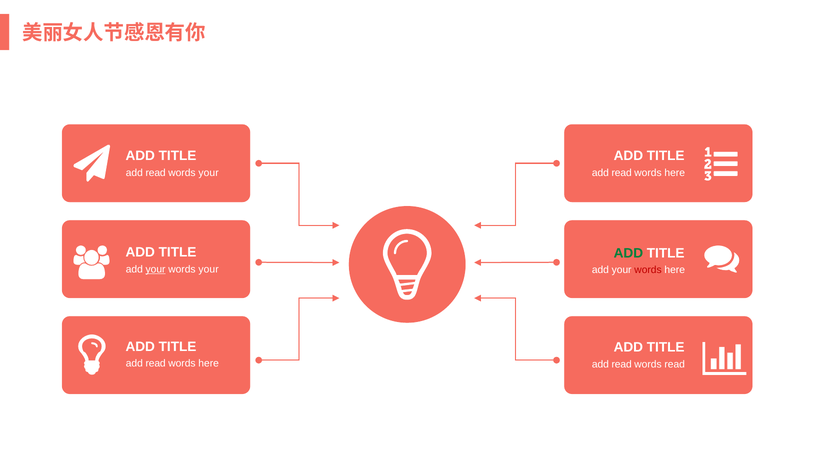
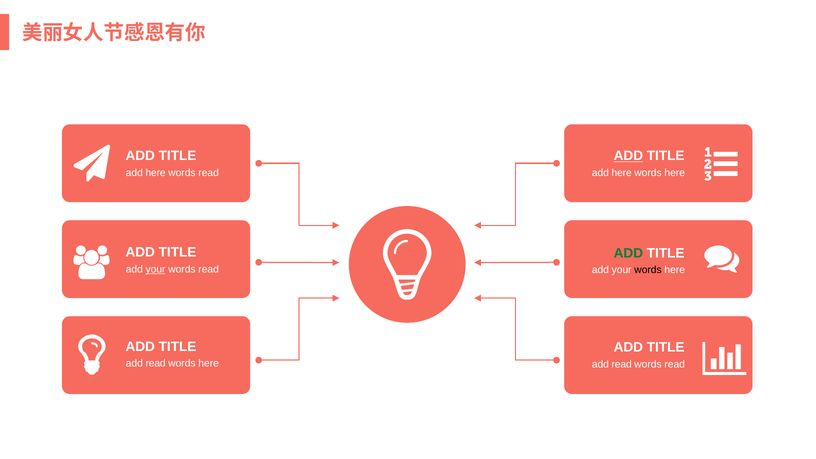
ADD underline: none -> present (628, 156)
read: read -> here (156, 173)
your: your -> read (209, 173)
read: read -> here (622, 173)
your: your -> read (209, 269)
words colour: red -> black (648, 270)
